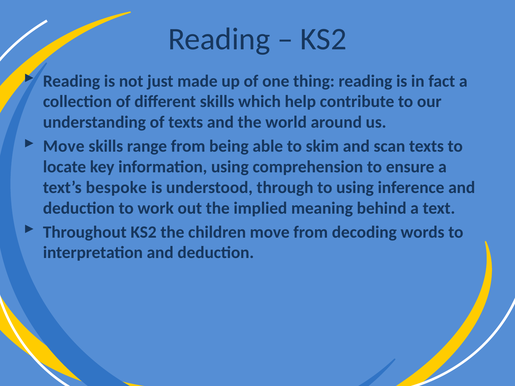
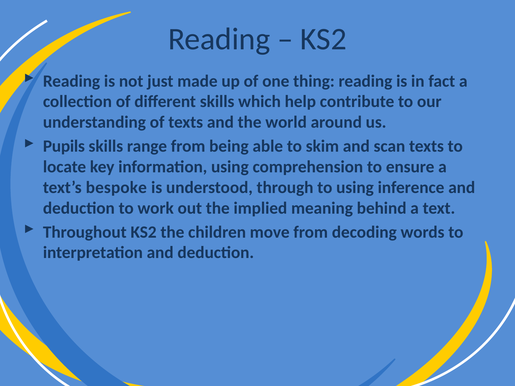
Move: Move -> Pupils (64, 146)
